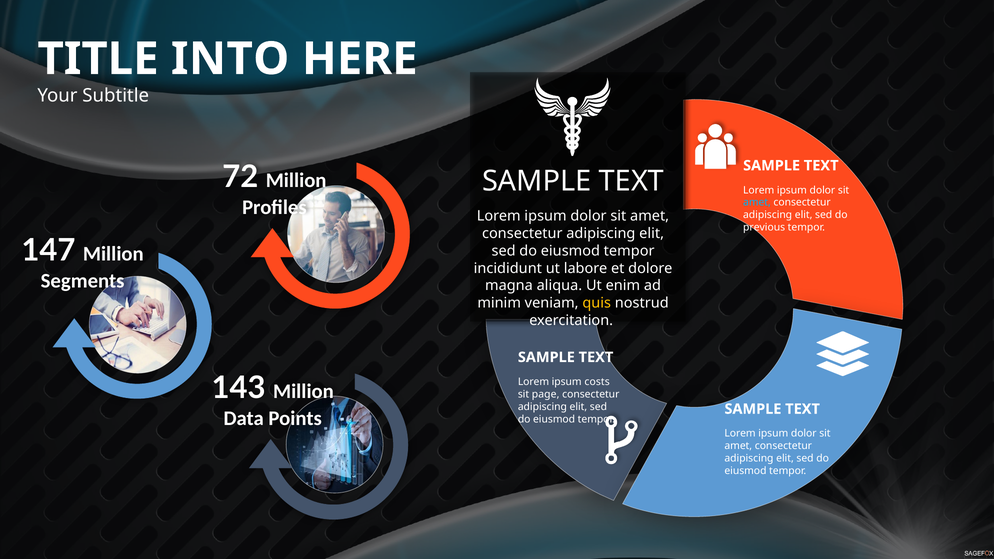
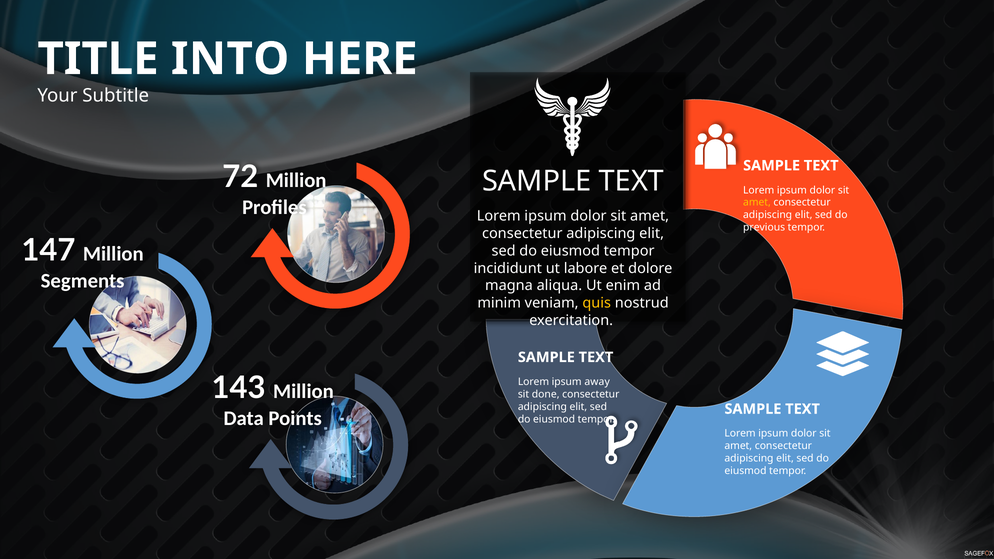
amet colour: light blue -> yellow (757, 203)
costs: costs -> away (597, 382)
page: page -> done (546, 394)
